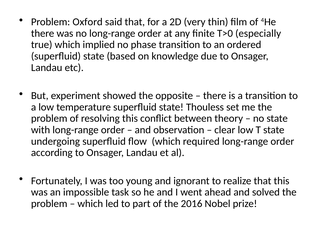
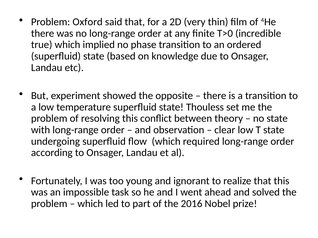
especially: especially -> incredible (258, 33)
